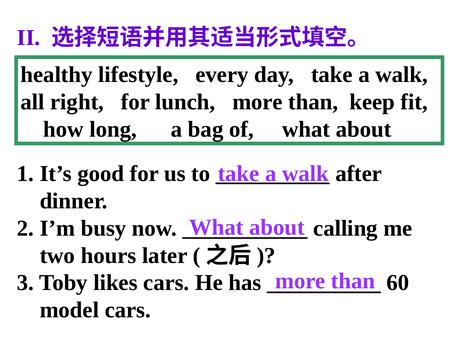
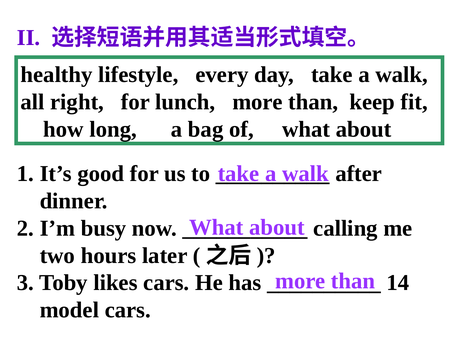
60: 60 -> 14 (398, 283)
